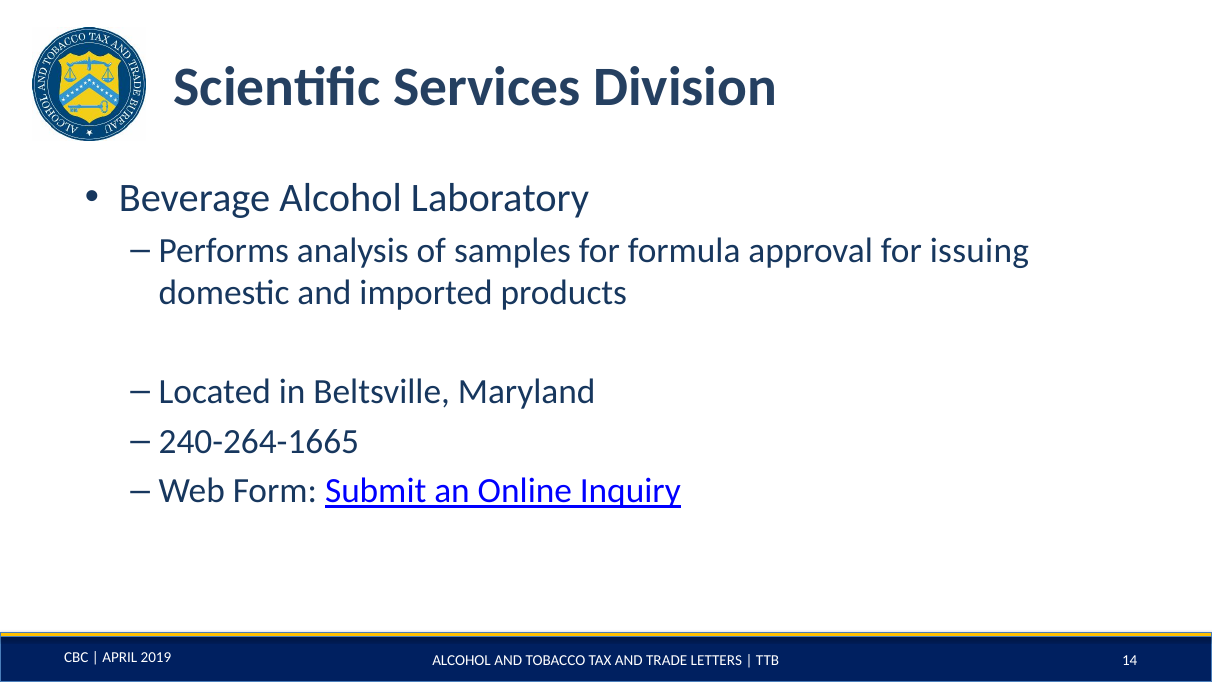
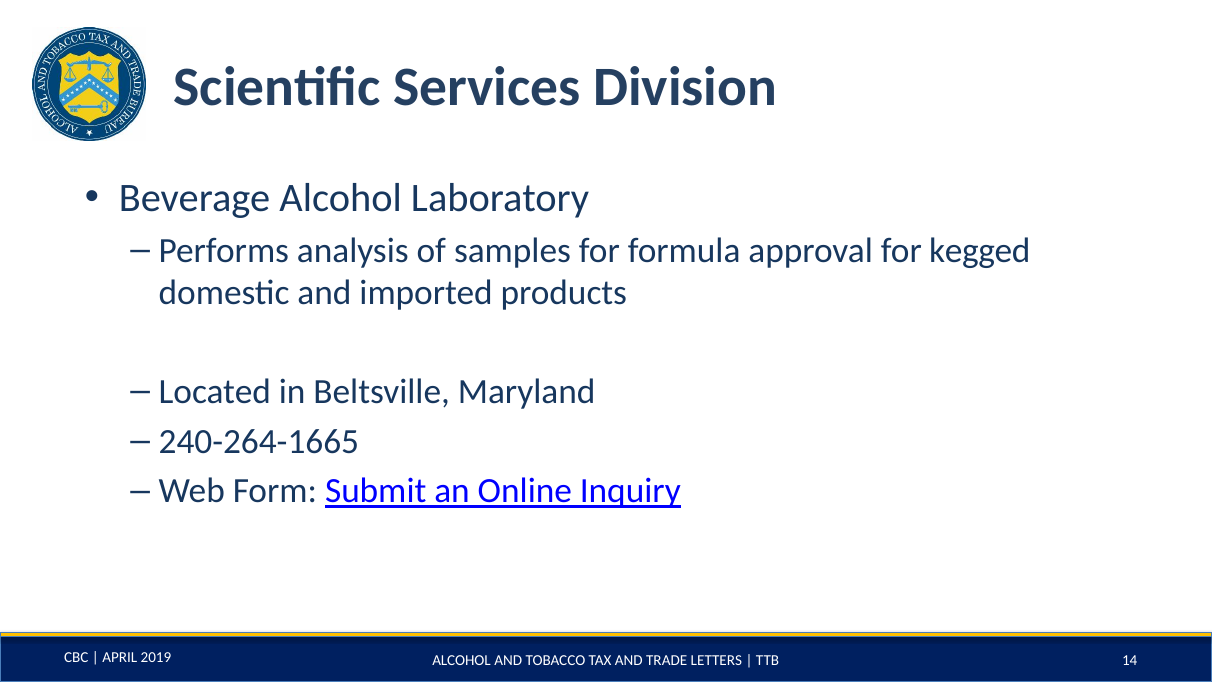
issuing: issuing -> kegged (980, 250)
